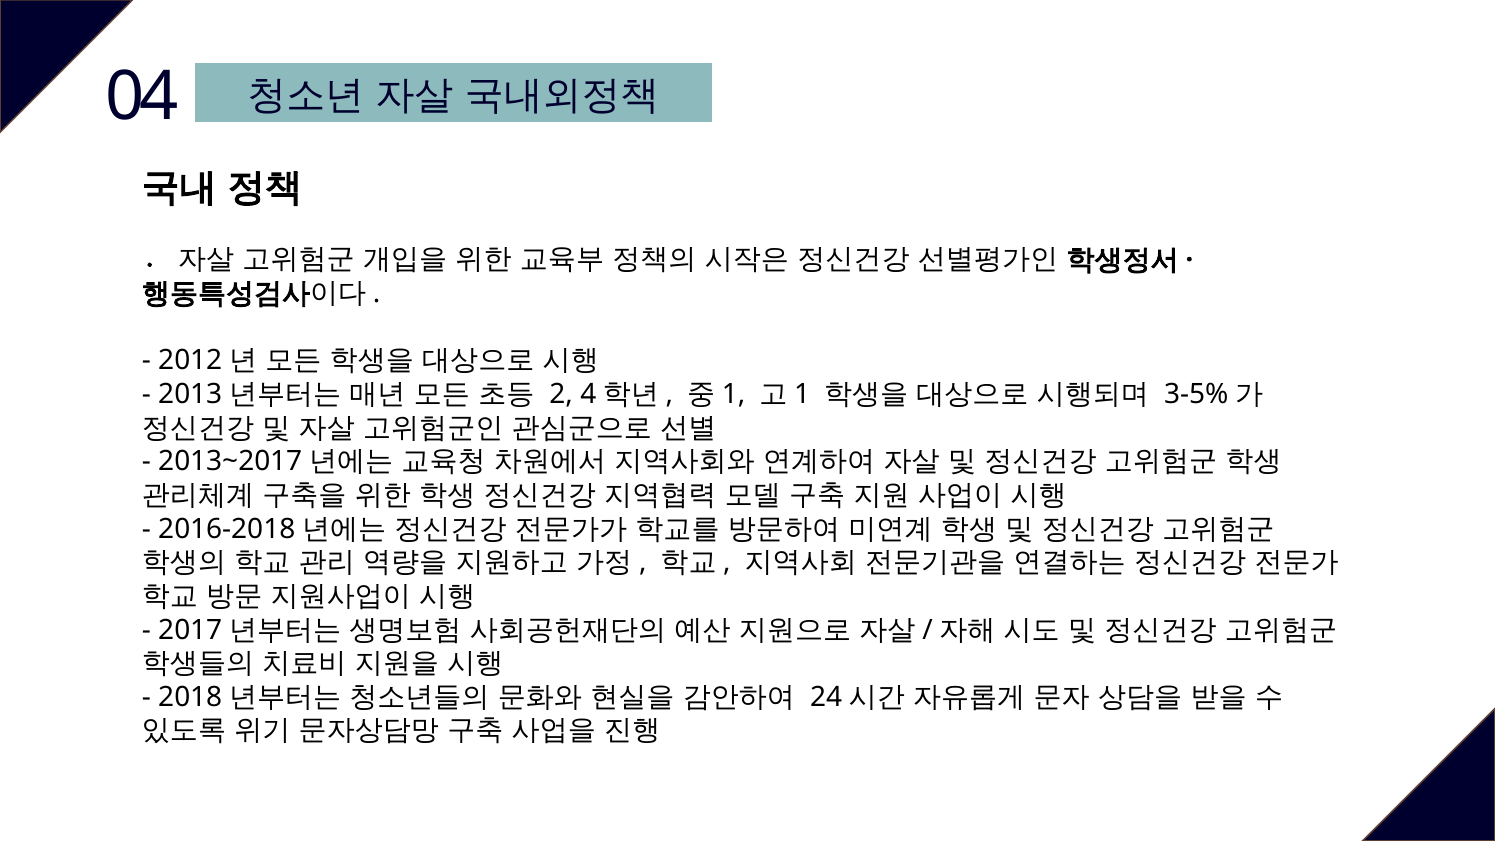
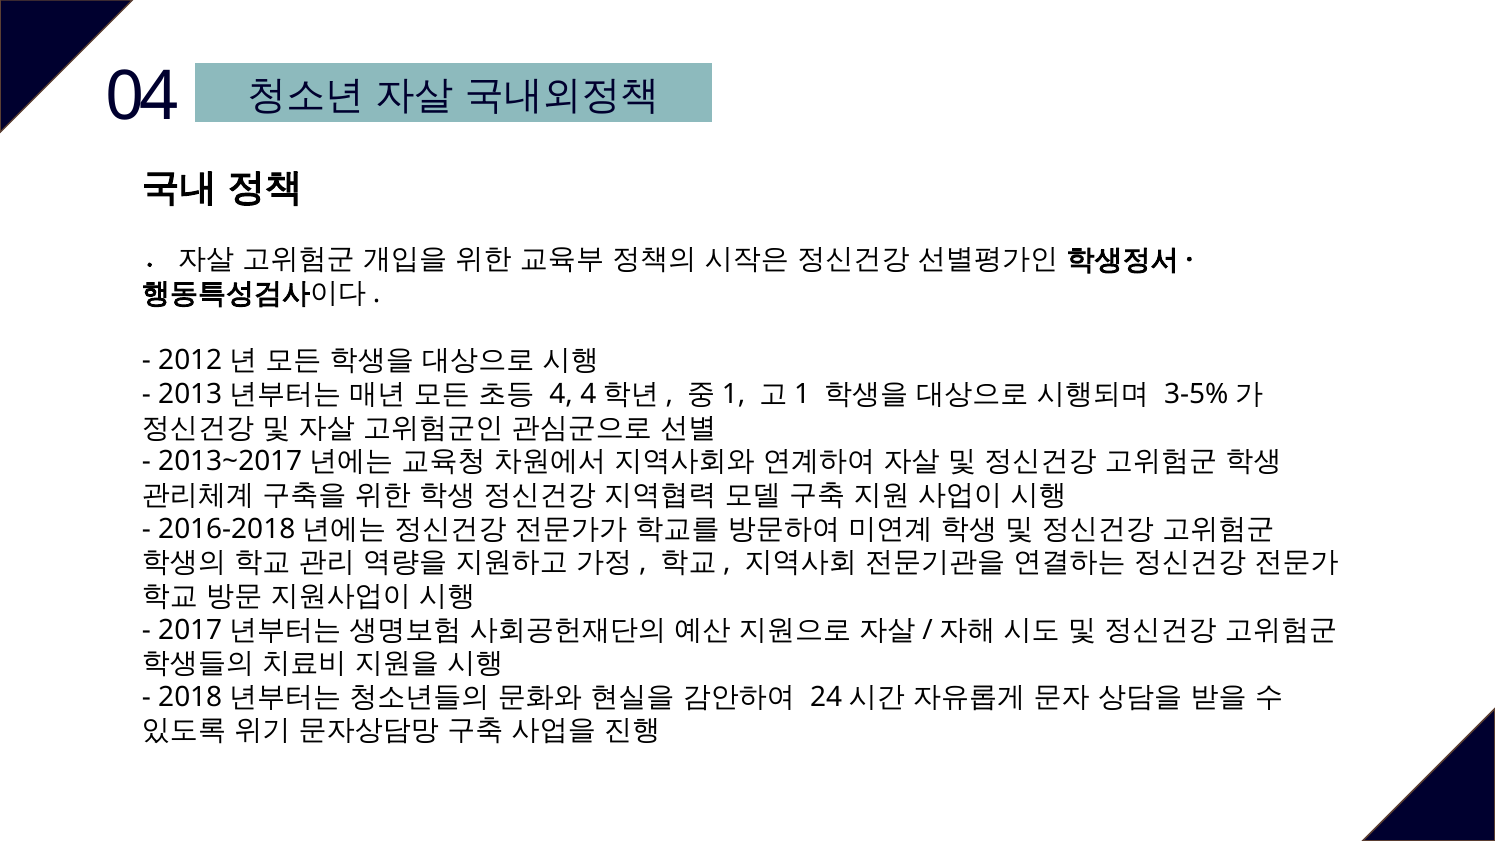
2: 2 -> 4 (561, 394)
